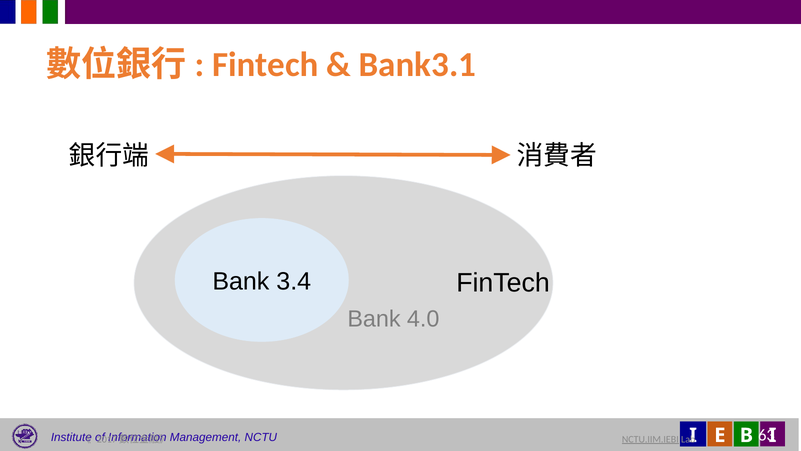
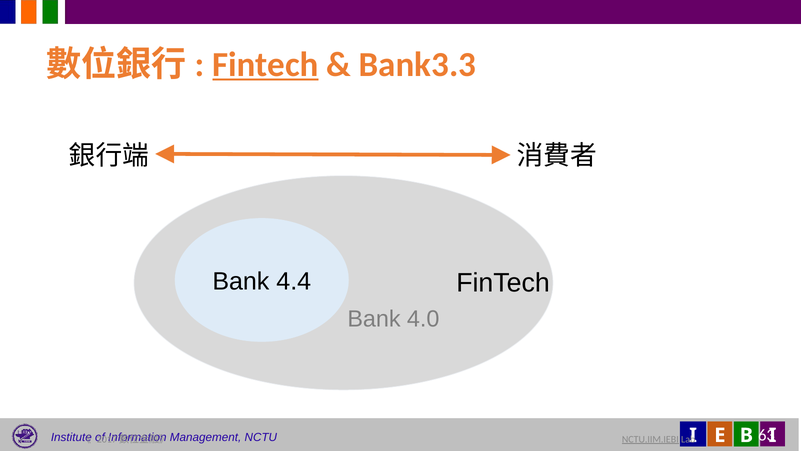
Fintech underline: none -> present (265, 65)
Bank3.1: Bank3.1 -> Bank3.3 (417, 65)
3.4: 3.4 -> 4.4 (294, 281)
